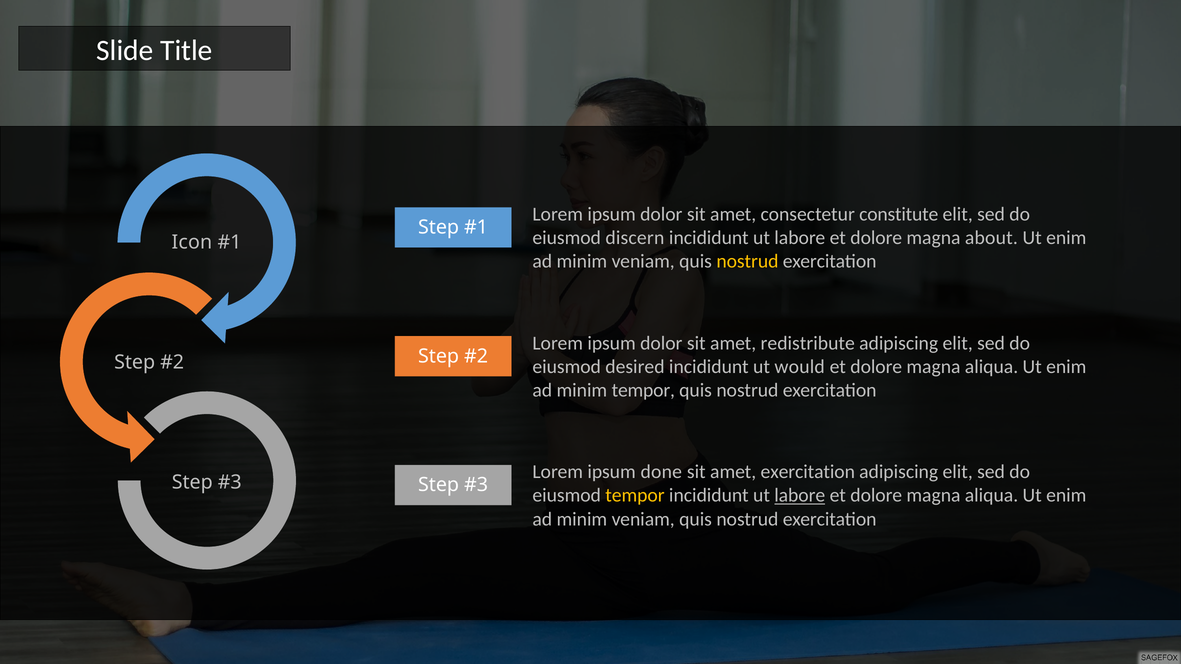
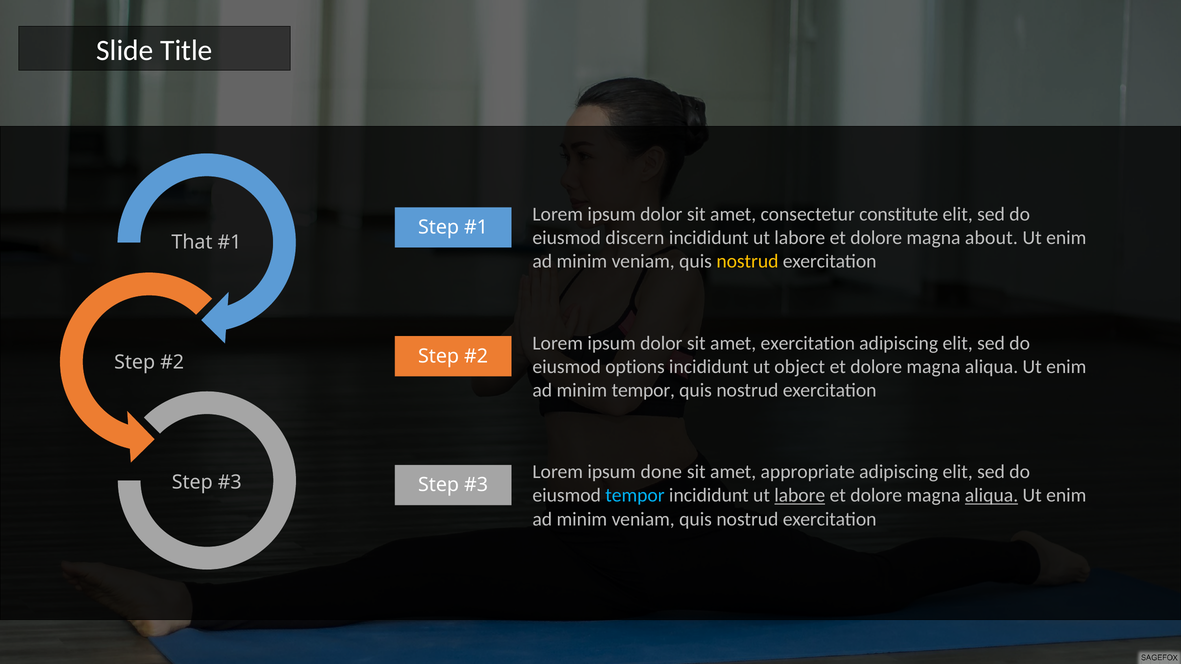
Icon: Icon -> That (192, 242)
amet redistribute: redistribute -> exercitation (808, 343)
desired: desired -> options (635, 367)
would: would -> object (800, 367)
amet exercitation: exercitation -> appropriate (808, 472)
tempor colour: yellow -> light blue (635, 496)
aliqua underline: none -> present (992, 496)
